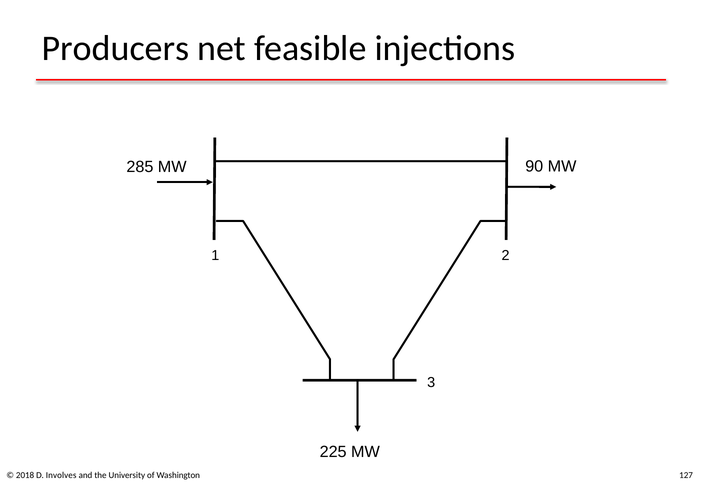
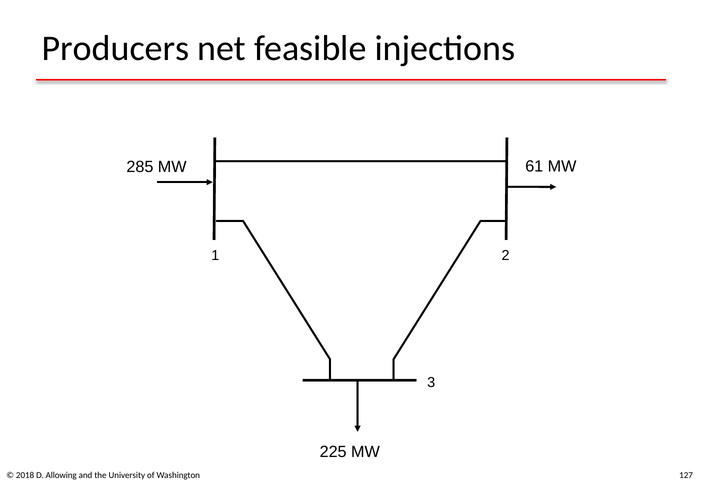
90: 90 -> 61 (534, 166)
Involves: Involves -> Allowing (61, 475)
